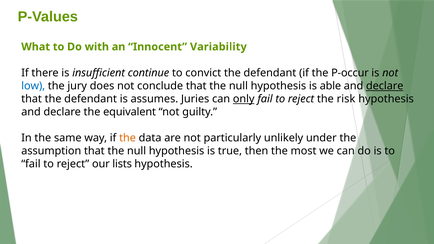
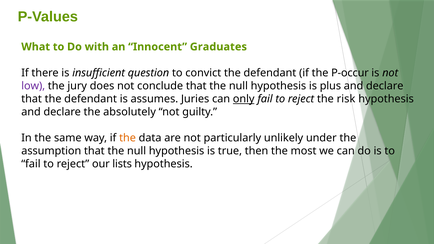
Variability: Variability -> Graduates (218, 47)
continue: continue -> question (148, 73)
low colour: blue -> purple (33, 86)
able: able -> plus (330, 86)
declare underline: present -> none (385, 86)
equivalent: equivalent -> absolutely (130, 112)
